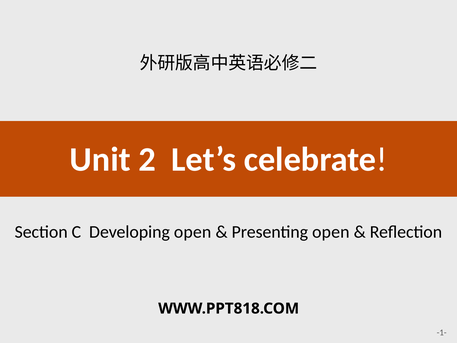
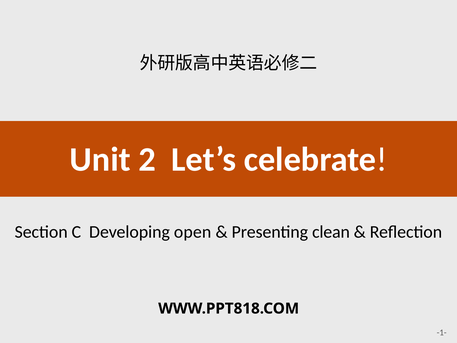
Presenting open: open -> clean (331, 232)
